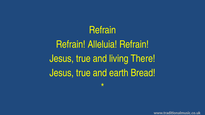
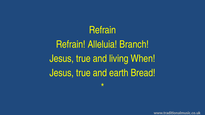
Alleluia Refrain: Refrain -> Branch (134, 44)
There: There -> When (143, 59)
